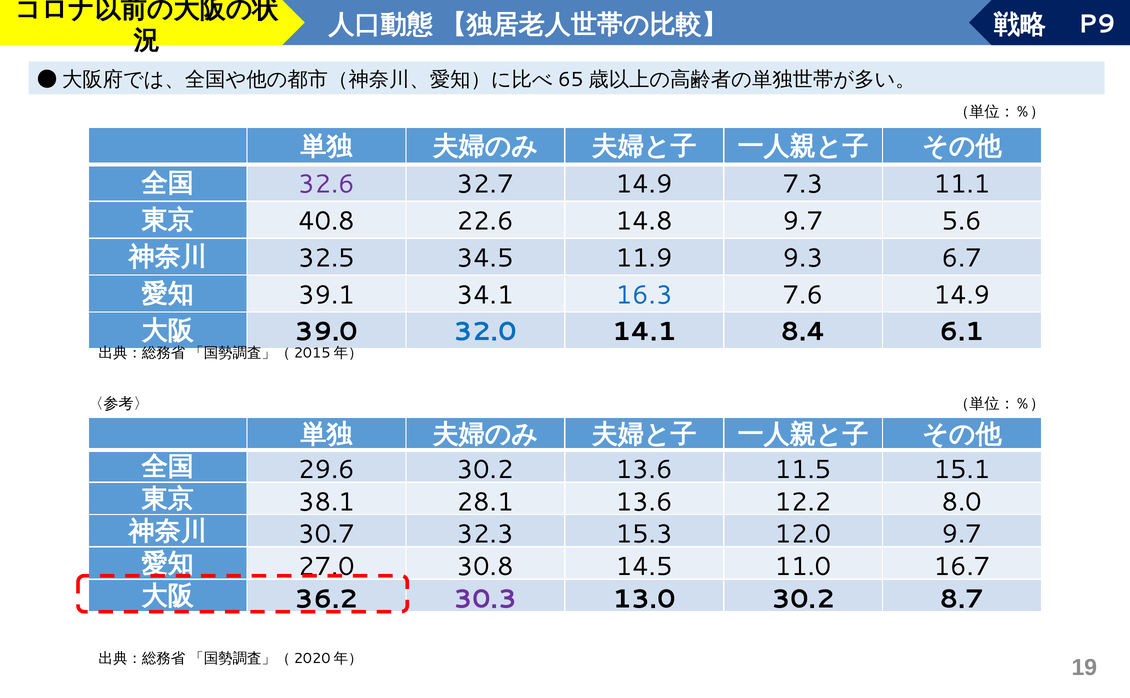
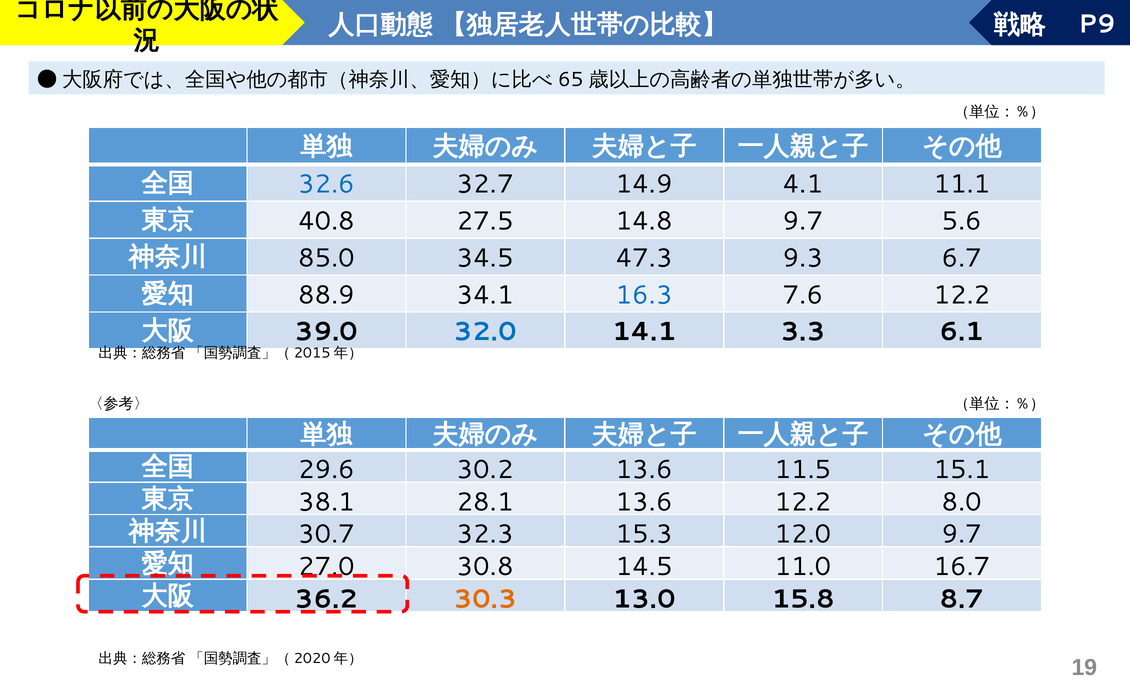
32.6 colour: purple -> blue (327, 184)
7.3: 7.3 -> 4.1 (803, 184)
22.6: 22.6 -> 27.5 (485, 221)
32.5: 32.5 -> 85.0 (327, 258)
11.9: 11.9 -> 47.3 (644, 258)
39.1: 39.1 -> 88.9 (327, 295)
7.6 14.9: 14.9 -> 12.2 (962, 295)
8.4: 8.4 -> 3.3 (803, 332)
30.3 colour: purple -> orange (485, 599)
13.0 30.2: 30.2 -> 15.8 (803, 599)
